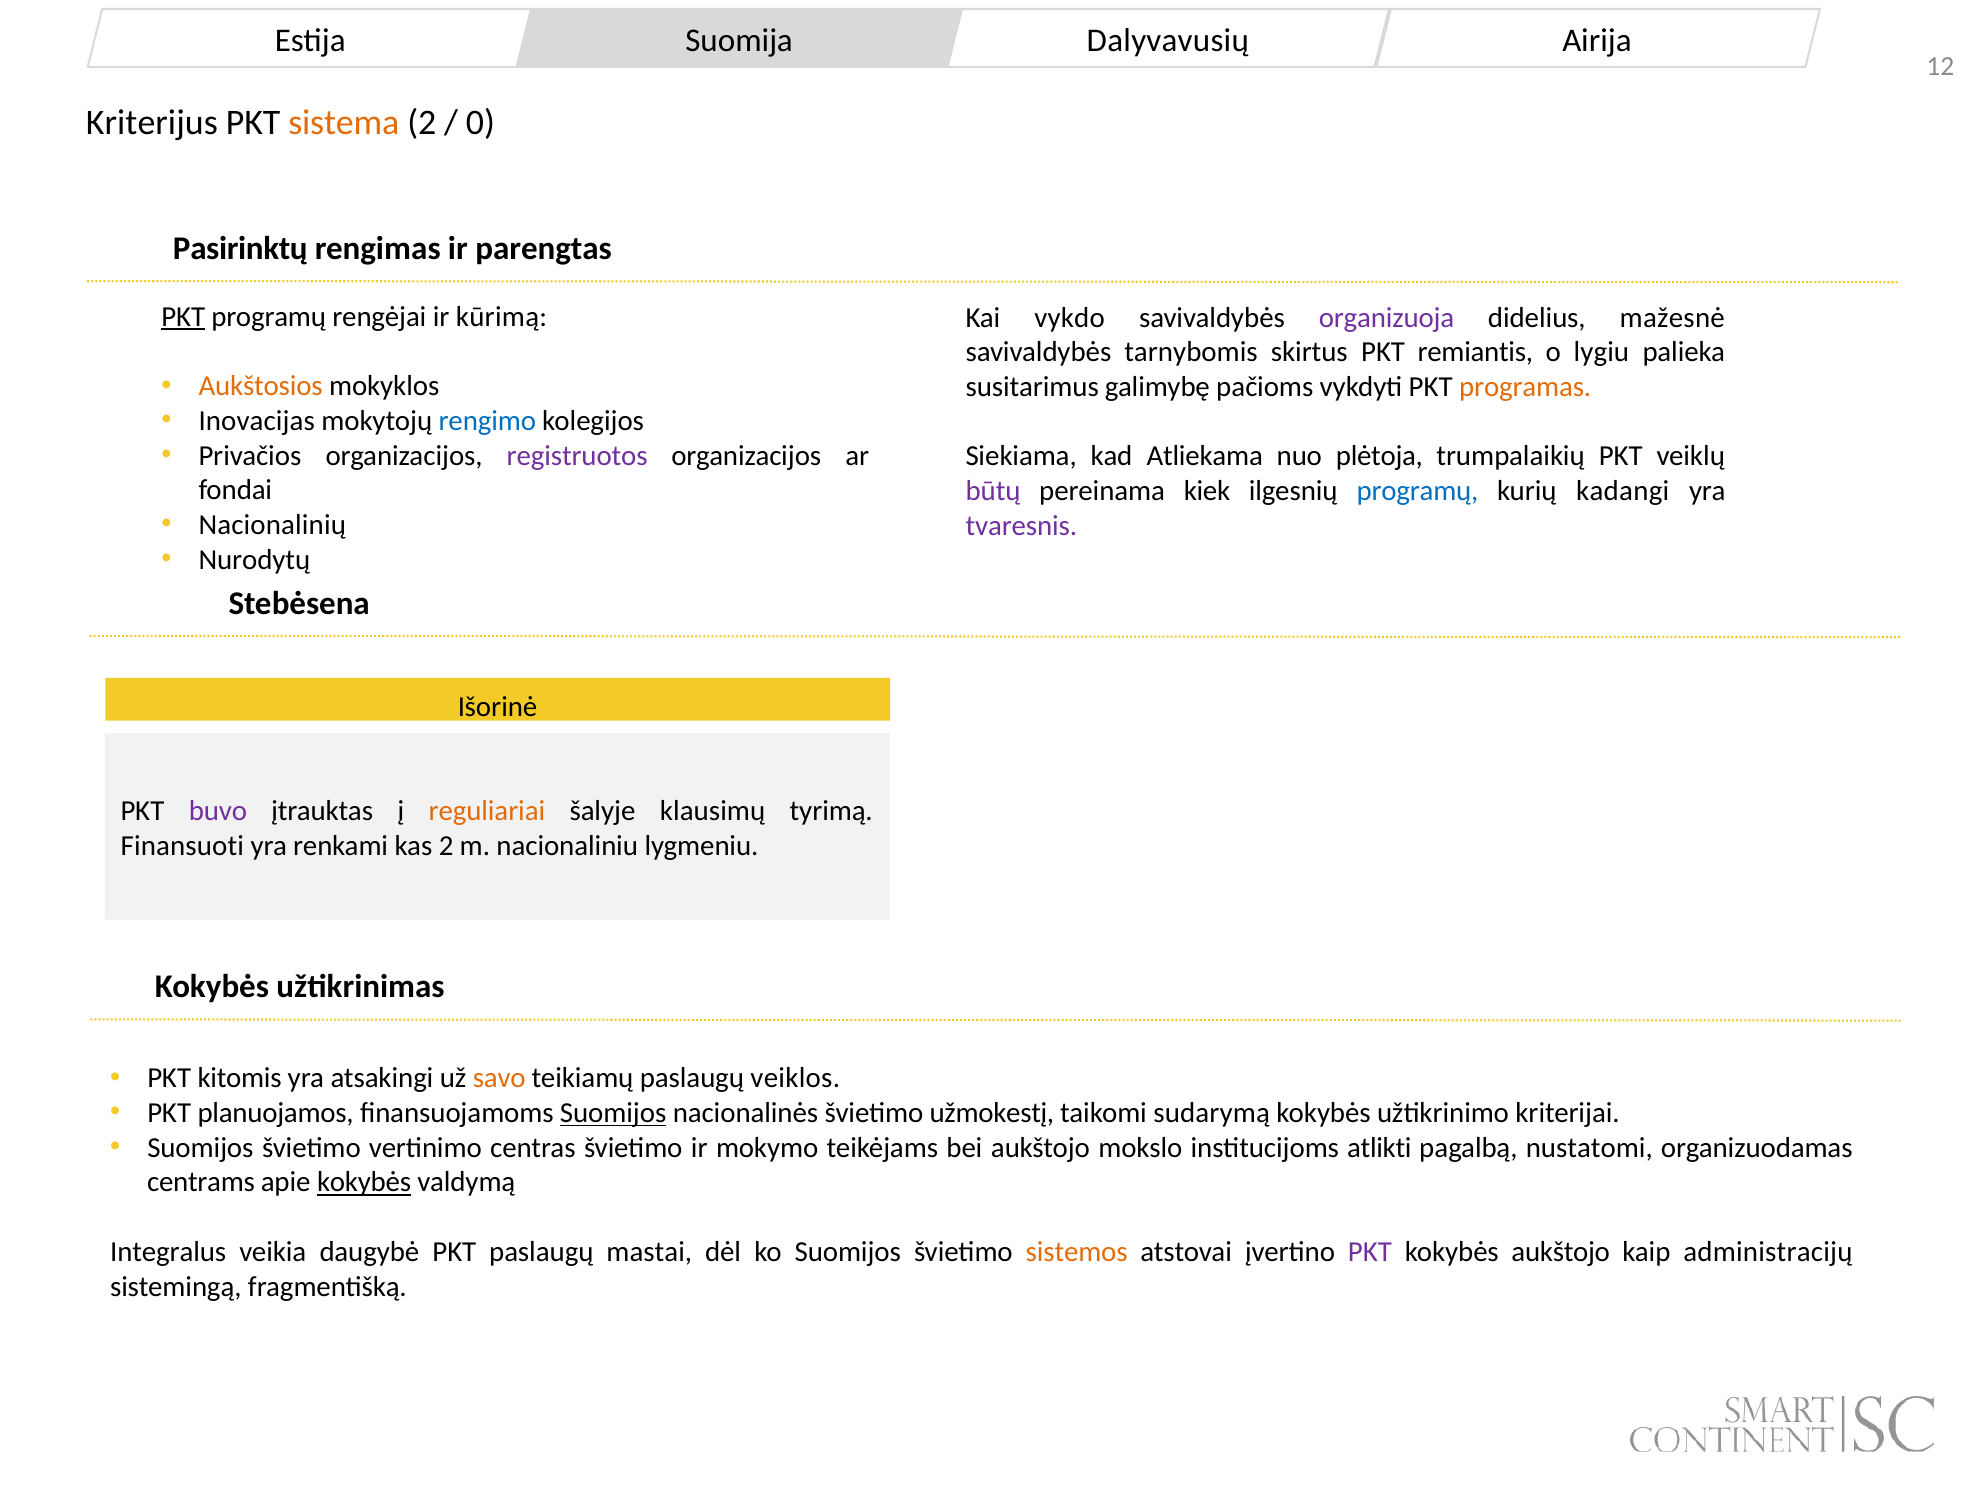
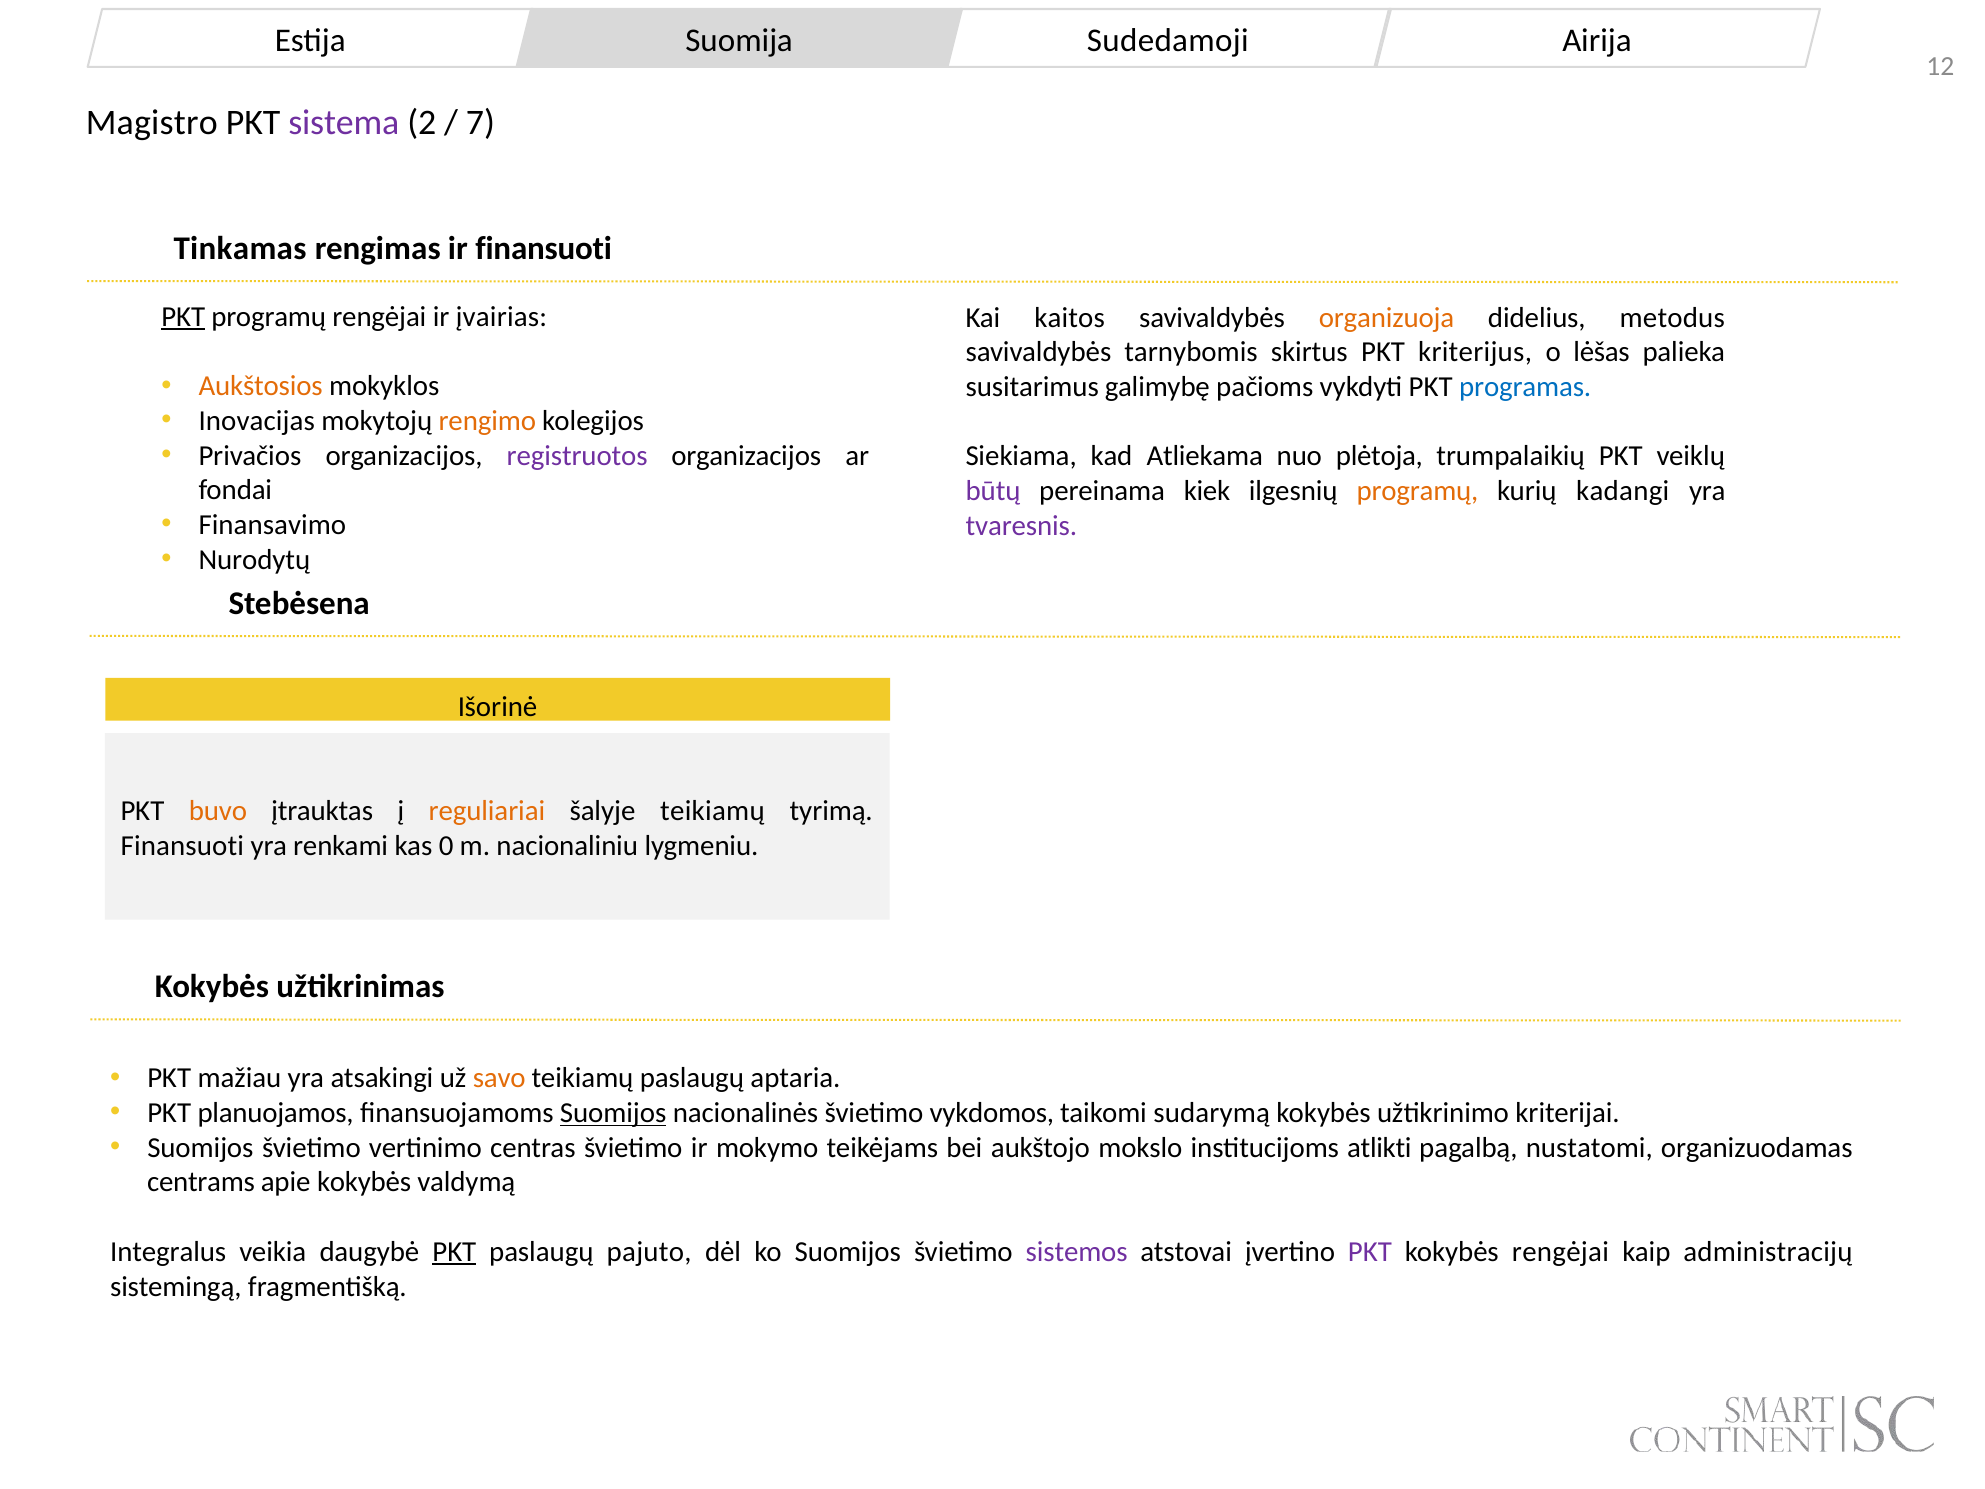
Dalyvavusių: Dalyvavusių -> Sudedamoji (1168, 40)
Kriterijus: Kriterijus -> Magistro (152, 123)
sistema colour: orange -> purple (344, 123)
0: 0 -> 7 (480, 123)
Pasirinktų: Pasirinktų -> Tinkamas (240, 248)
ir parengtas: parengtas -> finansuoti (544, 248)
kūrimą: kūrimą -> įvairias (502, 317)
vykdo: vykdo -> kaitos (1070, 318)
organizuoja colour: purple -> orange (1387, 318)
mažesnė: mažesnė -> metodus (1672, 318)
remiantis: remiantis -> kriterijus (1475, 352)
lygiu: lygiu -> lėšas (1602, 352)
programas colour: orange -> blue (1525, 387)
rengimo colour: blue -> orange (487, 421)
programų colour: blue -> orange (1418, 491)
Nacionalinių: Nacionalinių -> Finansavimo (272, 525)
buvo colour: purple -> orange (218, 811)
šalyje klausimų: klausimų -> teikiamų (712, 811)
kas 2: 2 -> 0 (446, 846)
kitomis: kitomis -> mažiau (239, 1078)
veiklos: veiklos -> aptaria (795, 1078)
užmokestį: užmokestį -> vykdomos (992, 1113)
kokybės underline: present -> none (364, 1182)
PKT underline: none -> present (454, 1252)
mastai: mastai -> pajuto (649, 1252)
sistemos colour: orange -> purple (1077, 1252)
kokybės aukštojo: aukštojo -> rengėjai (1560, 1252)
